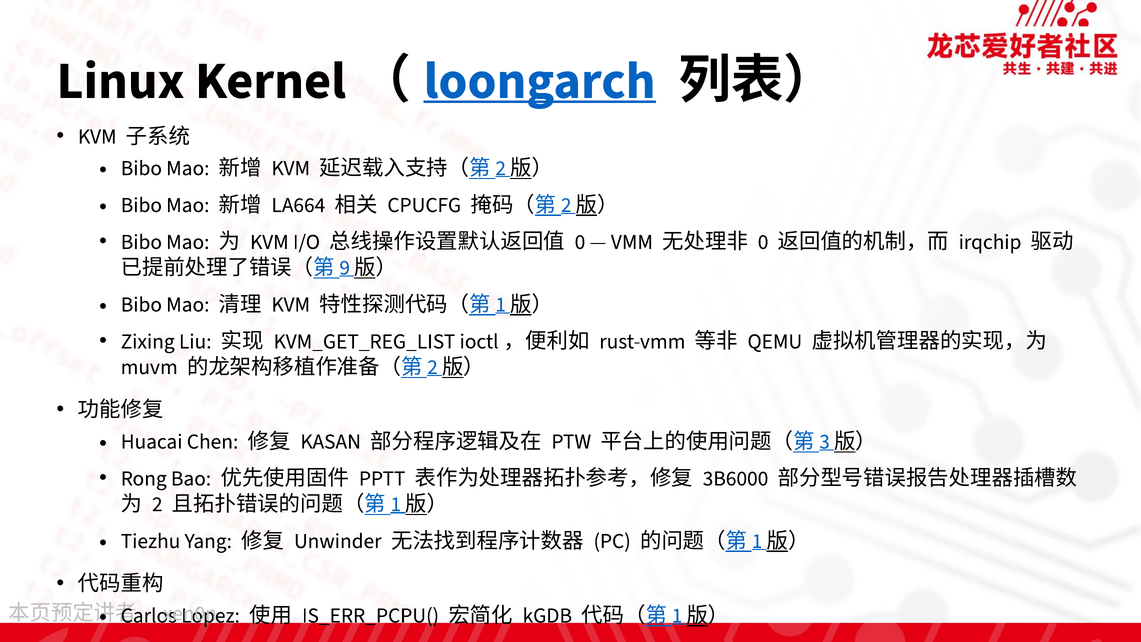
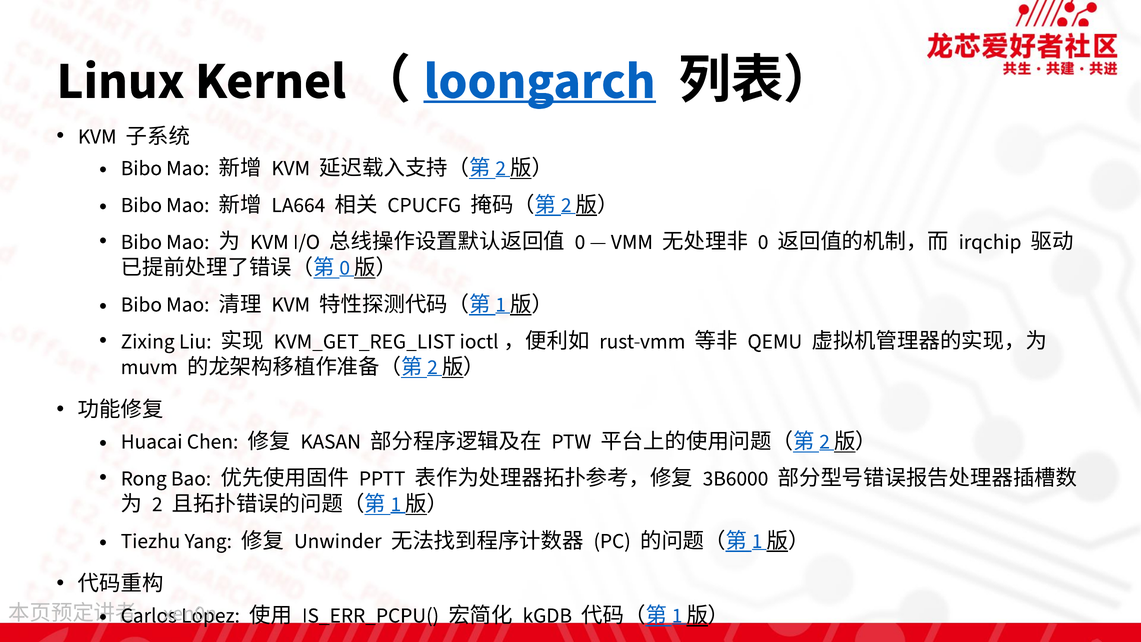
9: 9 -> 0 (345, 267)
3: 3 -> 2 (825, 441)
